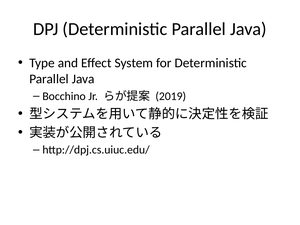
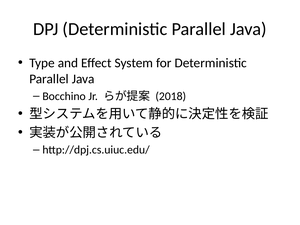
2019: 2019 -> 2018 (171, 96)
